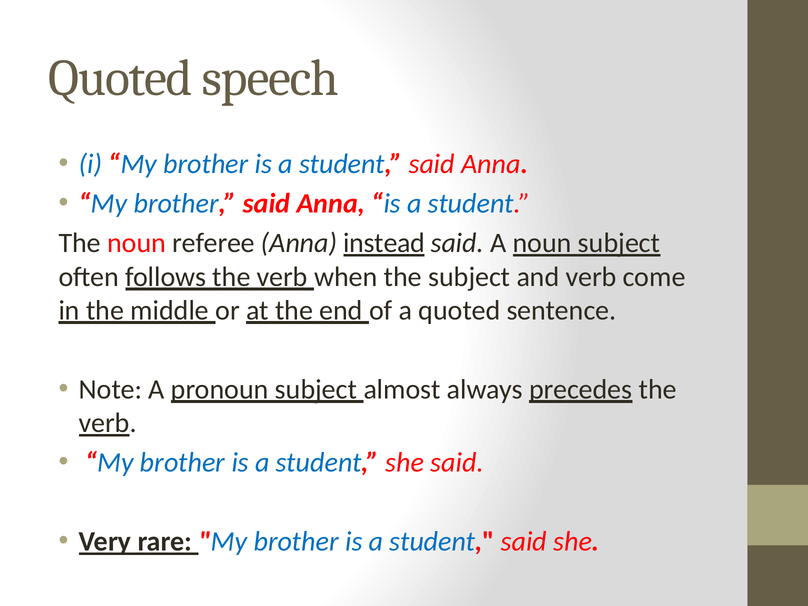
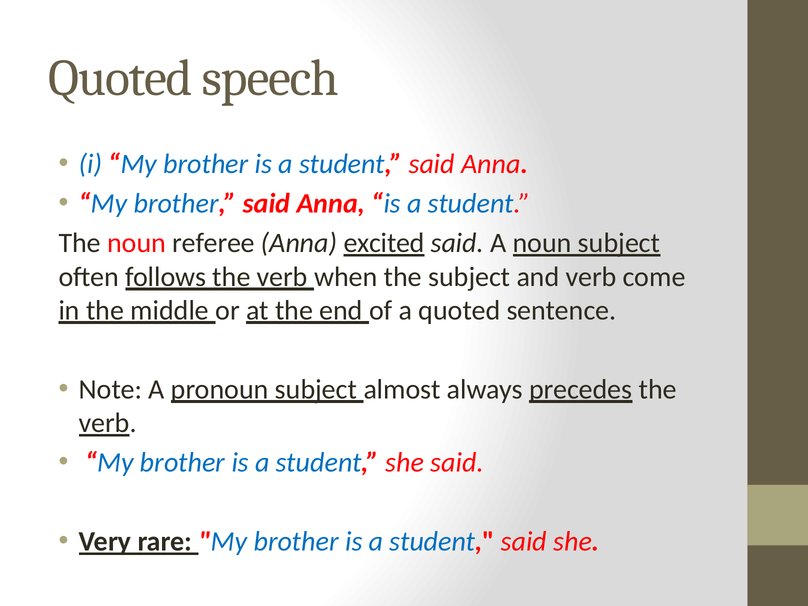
instead: instead -> excited (384, 243)
